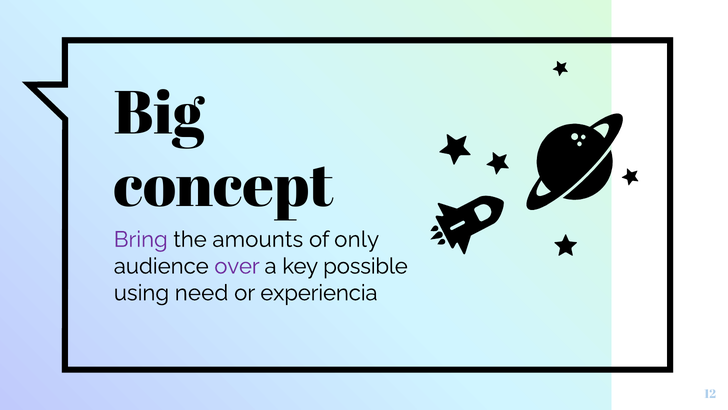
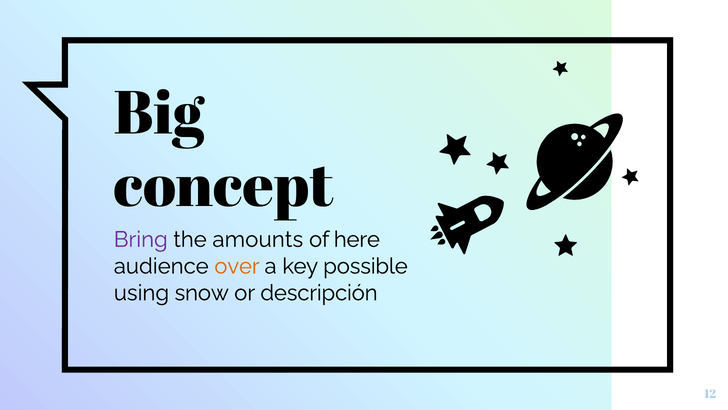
only: only -> here (357, 239)
over colour: purple -> orange (237, 266)
need: need -> snow (202, 293)
experiencia: experiencia -> descripción (319, 293)
